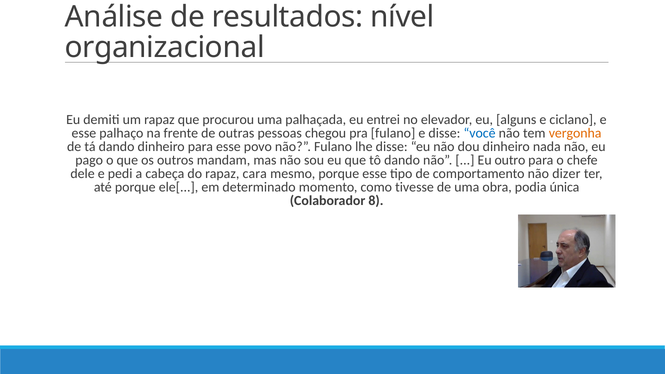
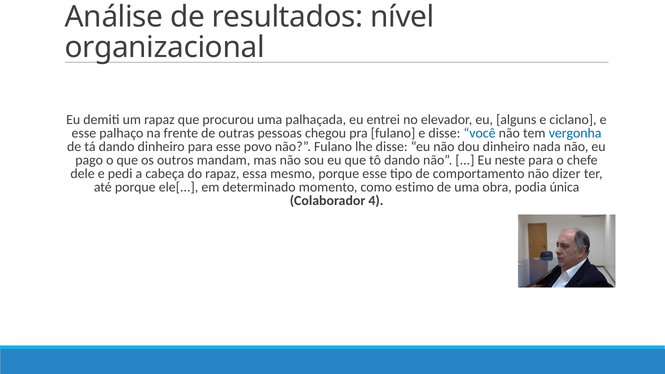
vergonha colour: orange -> blue (575, 133)
outro: outro -> neste (510, 160)
cara: cara -> essa (255, 174)
tivesse: tivesse -> estimo (415, 187)
8: 8 -> 4 (376, 201)
